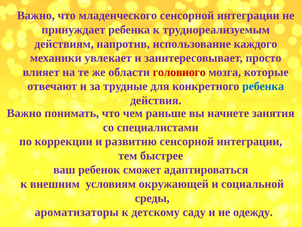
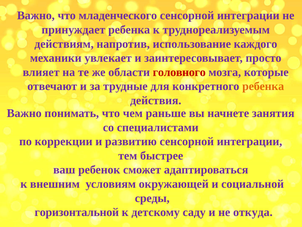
ребенка colour: blue -> orange (263, 86)
ароматизаторы: ароматизаторы -> горизонтальной (77, 212)
одежду: одежду -> откуда (253, 212)
